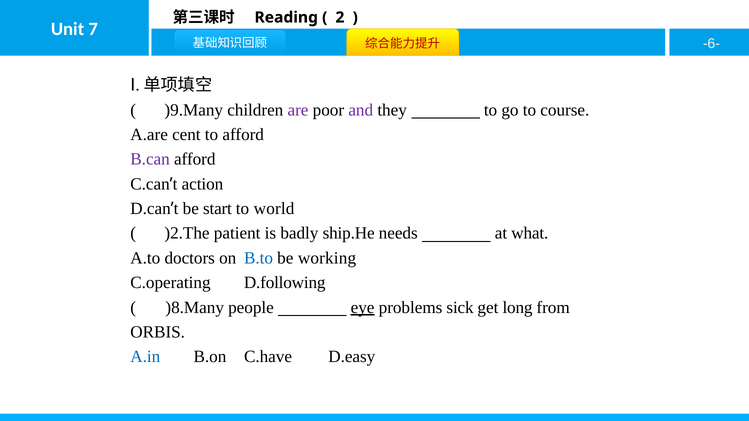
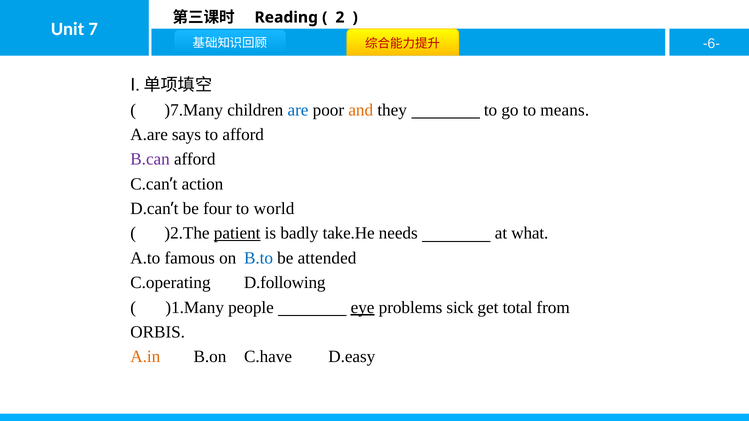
)9.Many: )9.Many -> )7.Many (194, 110)
are colour: purple -> blue (298, 110)
and colour: purple -> orange (361, 110)
course: course -> means (565, 110)
cent: cent -> says (186, 135)
start: start -> four (217, 209)
patient underline: none -> present (237, 233)
ship.He: ship.He -> take.He (349, 233)
doctors: doctors -> famous (190, 258)
working: working -> attended (327, 258)
)8.Many: )8.Many -> )1.Many (195, 308)
long: long -> total (518, 308)
A.in colour: blue -> orange (145, 357)
